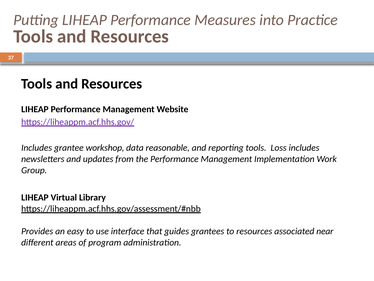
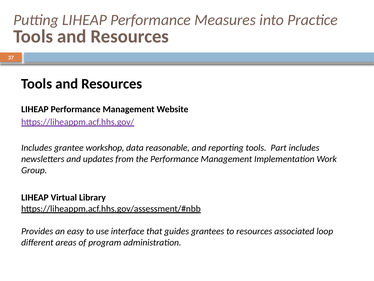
Loss: Loss -> Part (279, 148)
near: near -> loop (325, 231)
